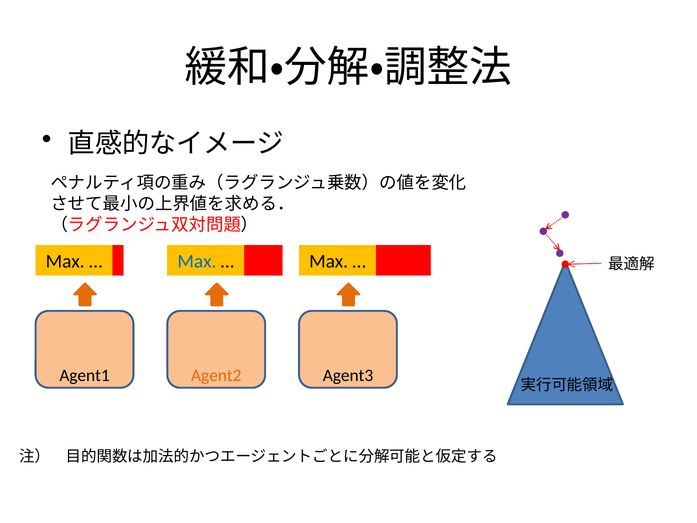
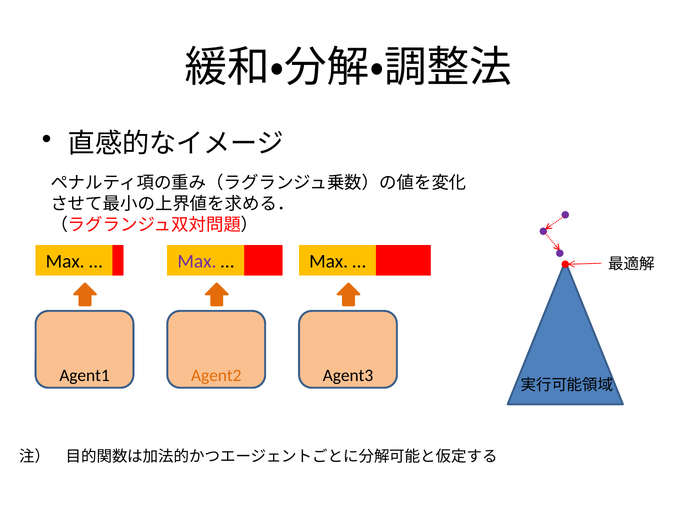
Max colour: blue -> purple (197, 261)
